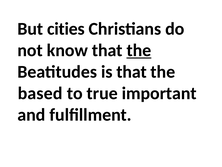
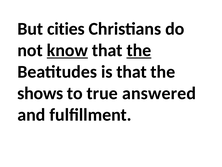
know underline: none -> present (67, 50)
based: based -> shows (40, 93)
important: important -> answered (159, 93)
